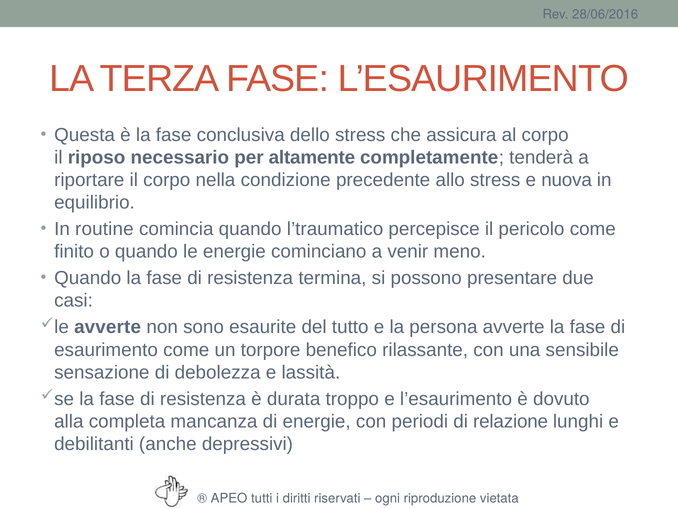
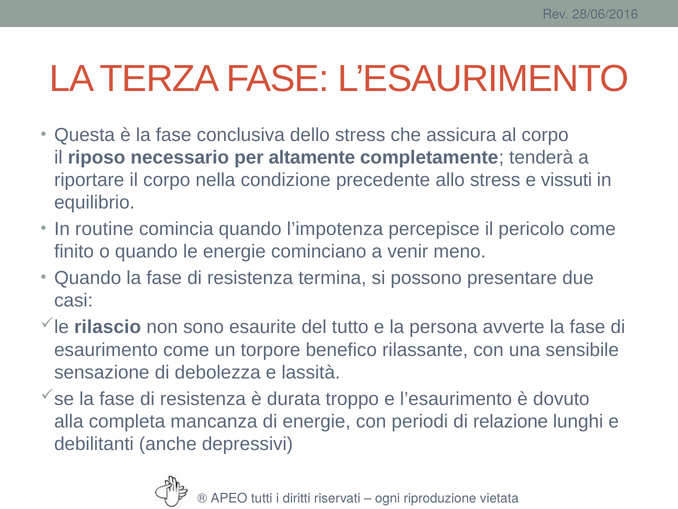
nuova: nuova -> vissuti (567, 180)
l’traumatico: l’traumatico -> l’impotenza (335, 229)
avverte: avverte -> rilascio (108, 327)
